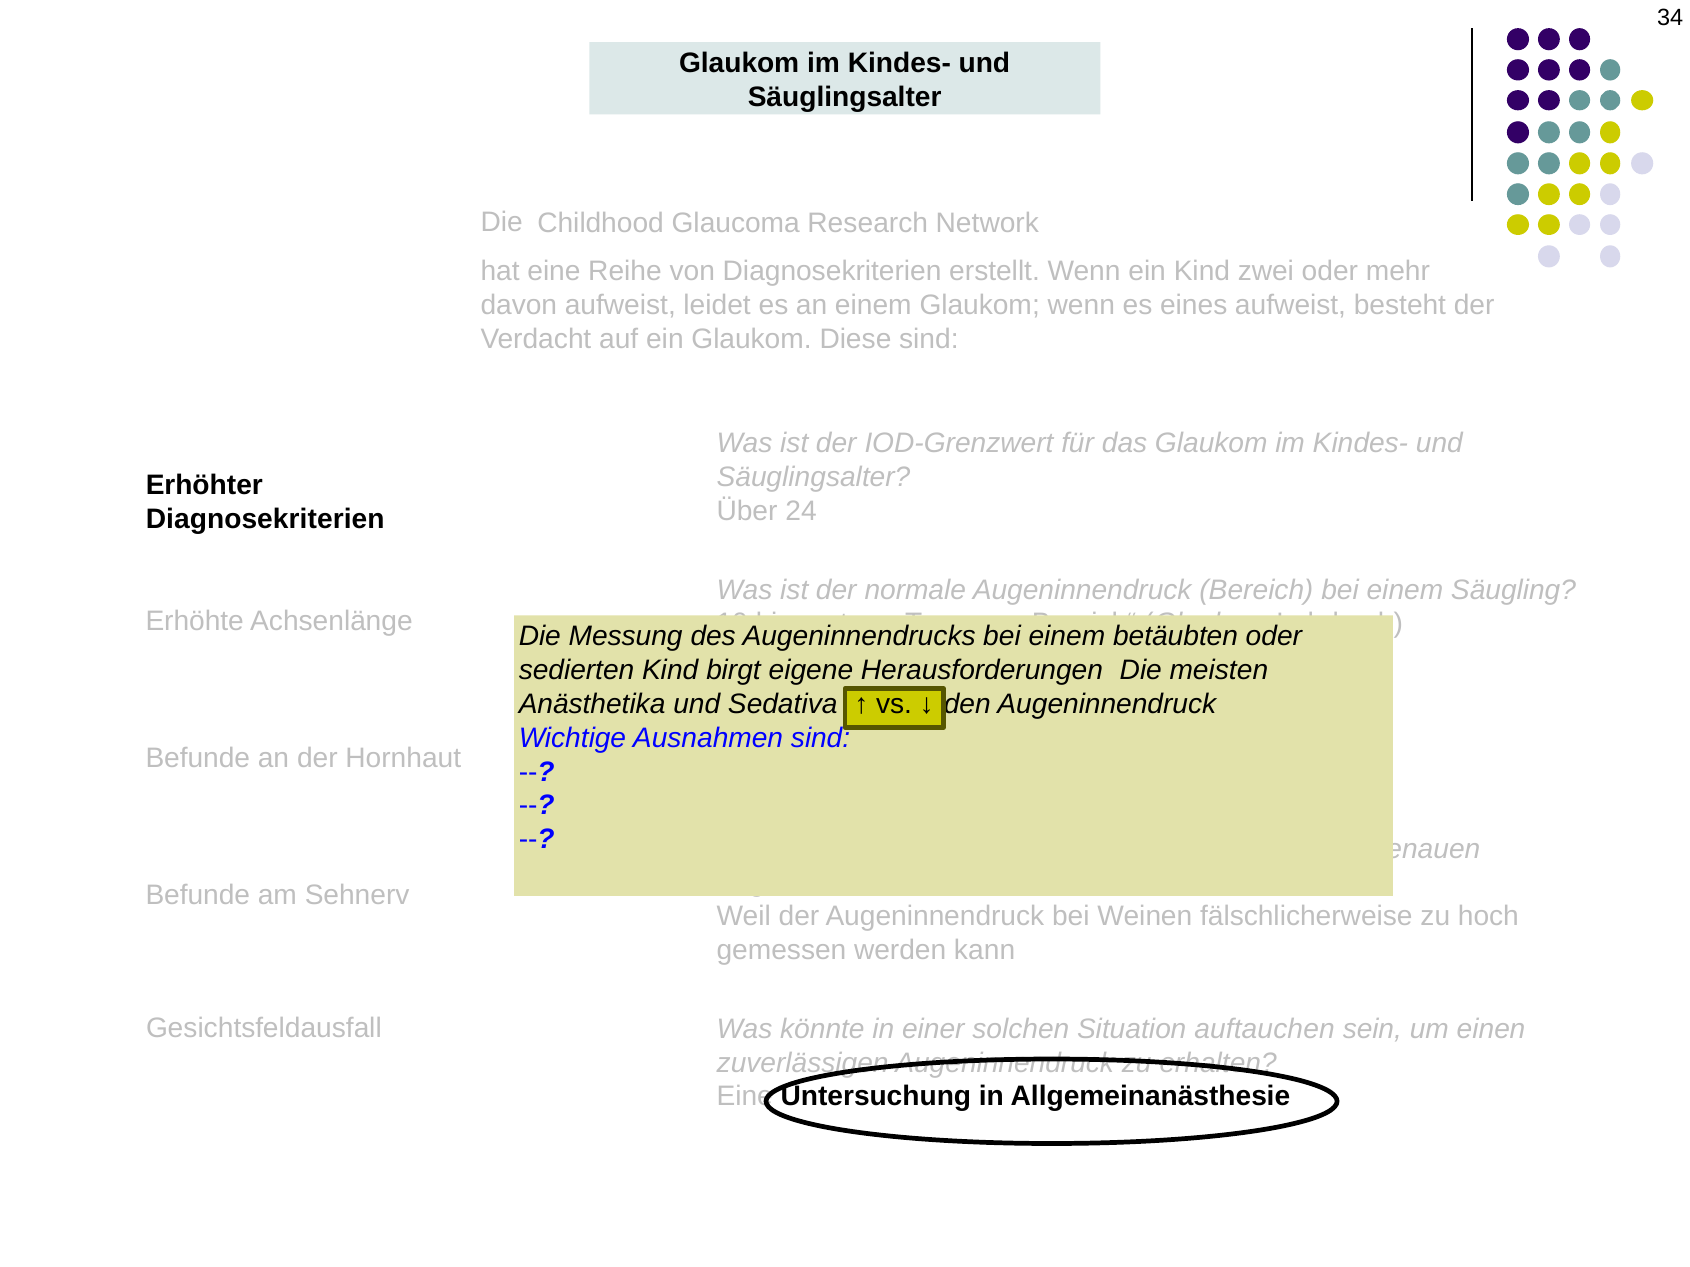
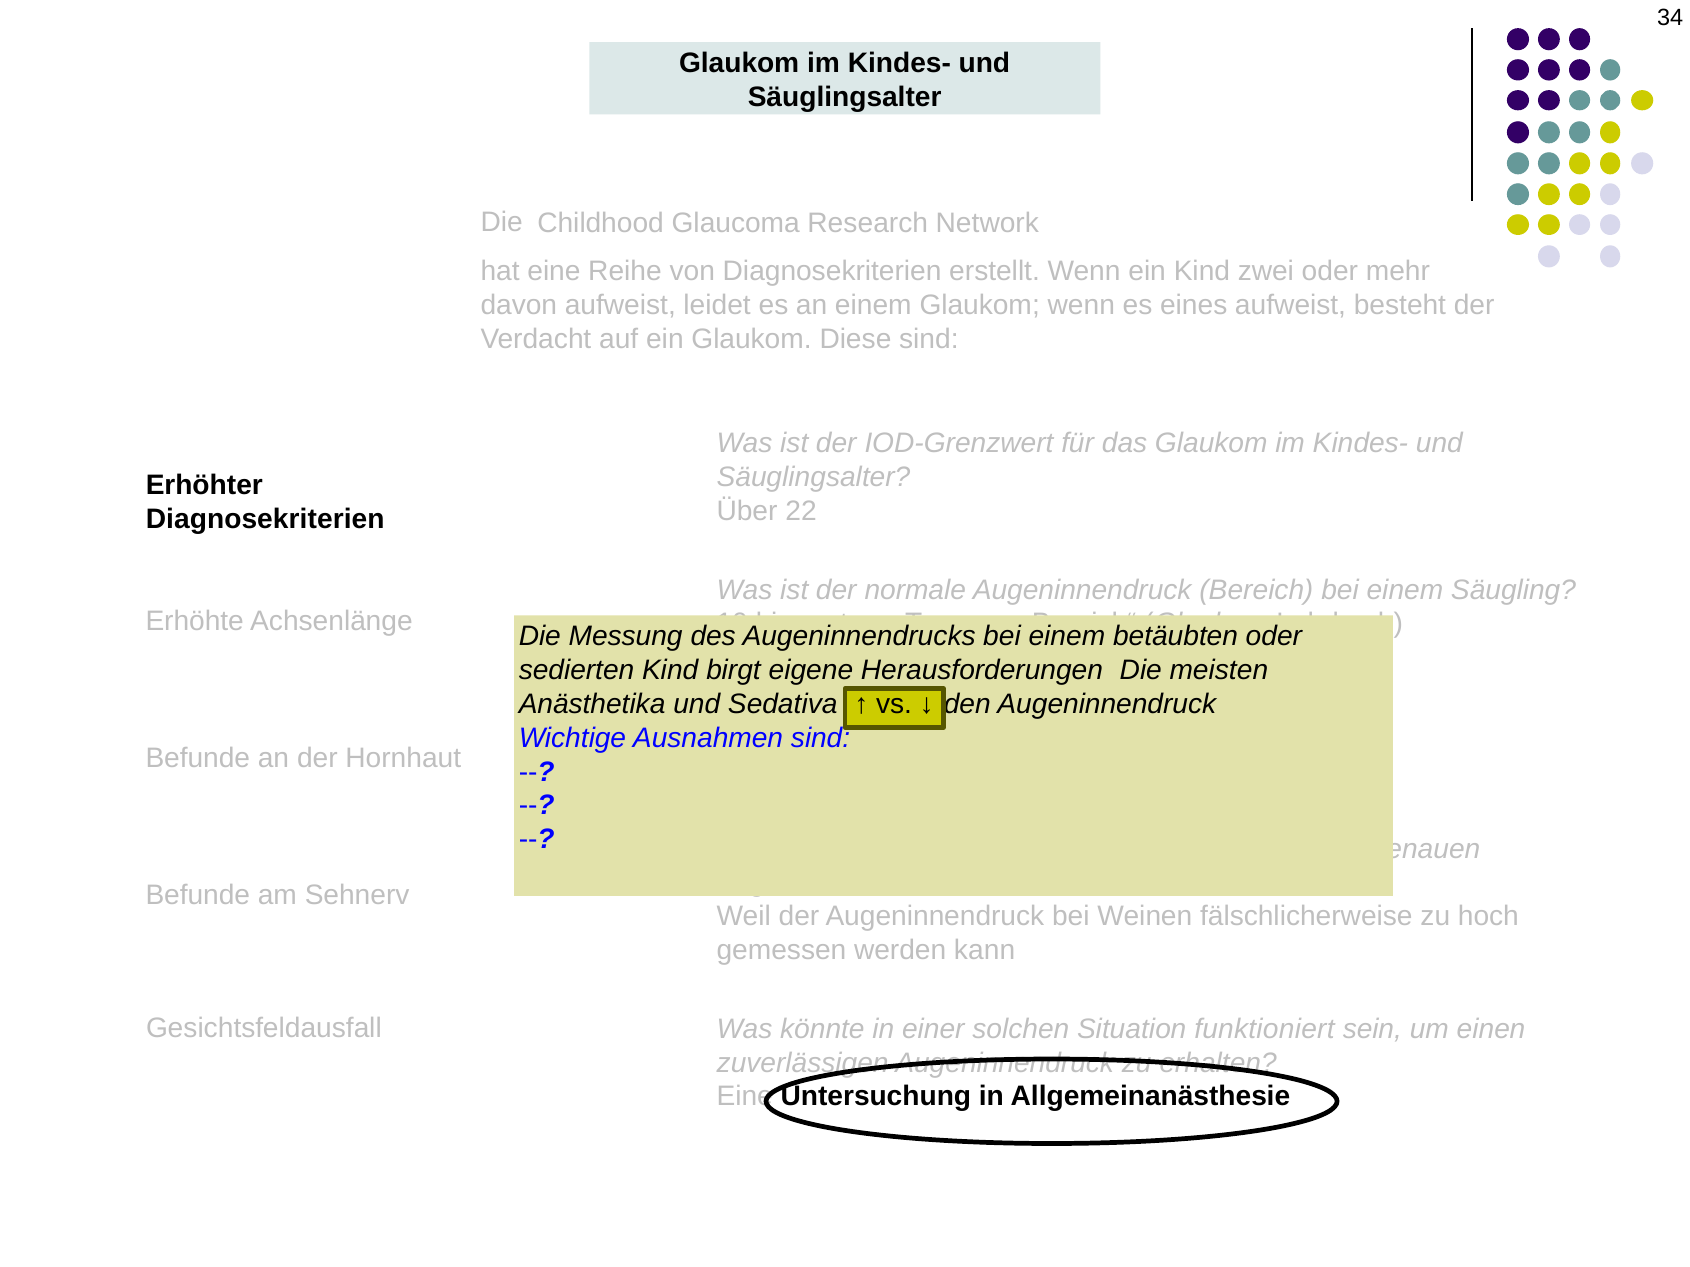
24: 24 -> 22 (801, 511)
auftauchen: auftauchen -> funktioniert (1264, 1029)
